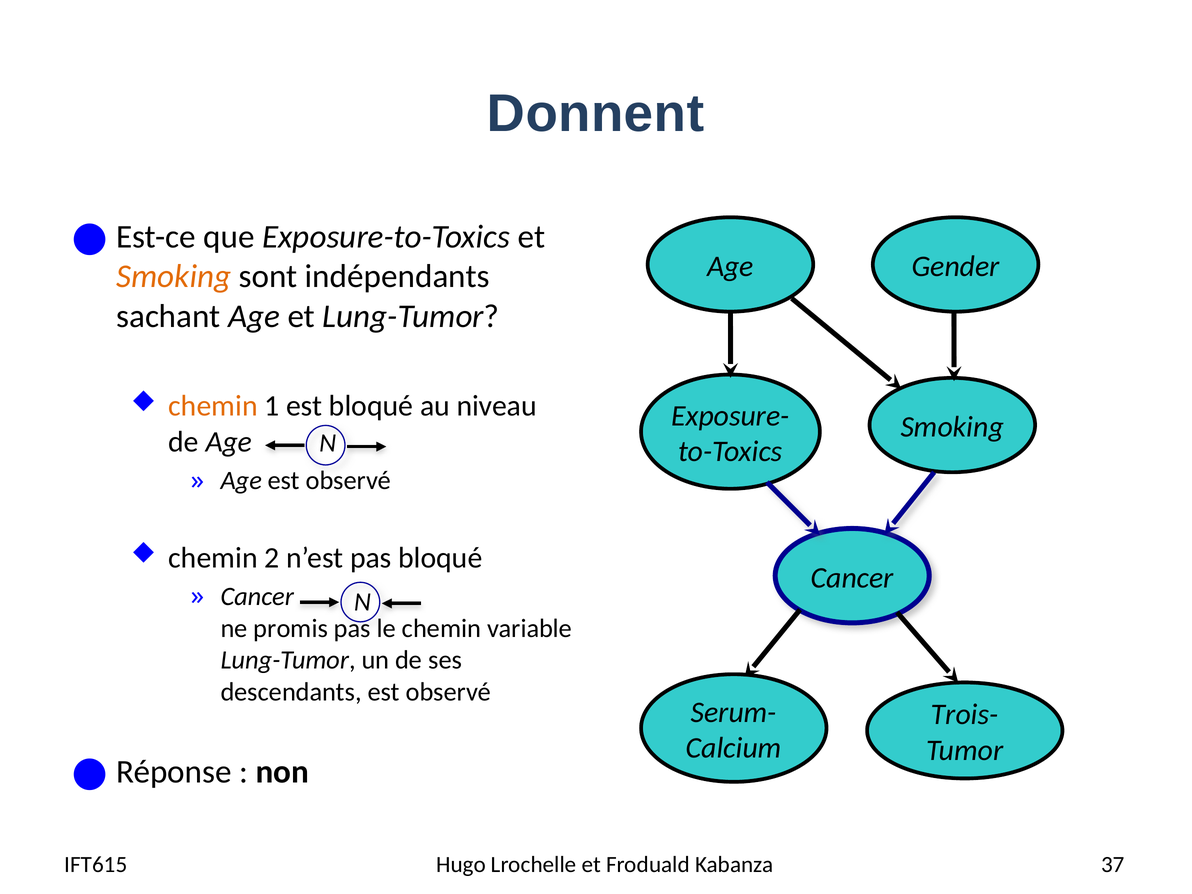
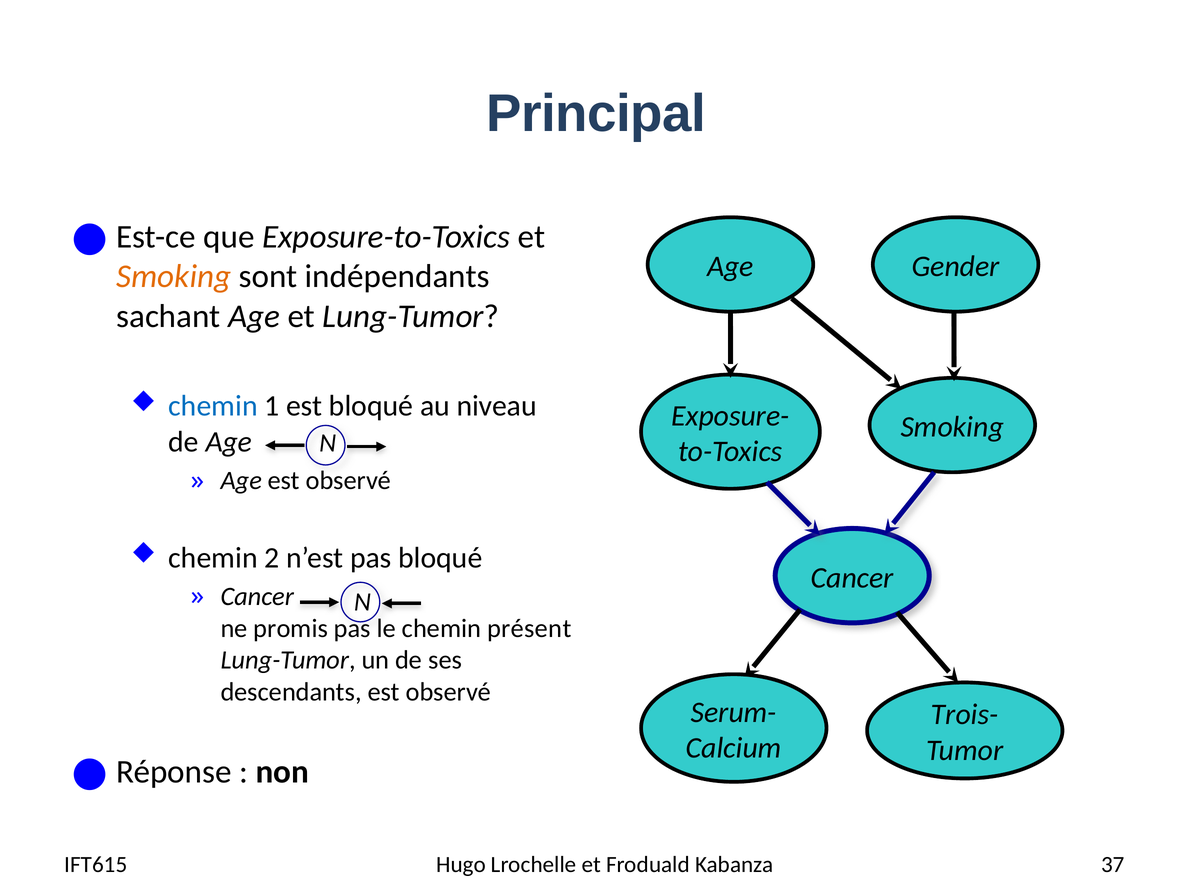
Donnent: Donnent -> Principal (596, 114)
chemin colour: orange -> blue (213, 406)
variable: variable -> présent (529, 628)
